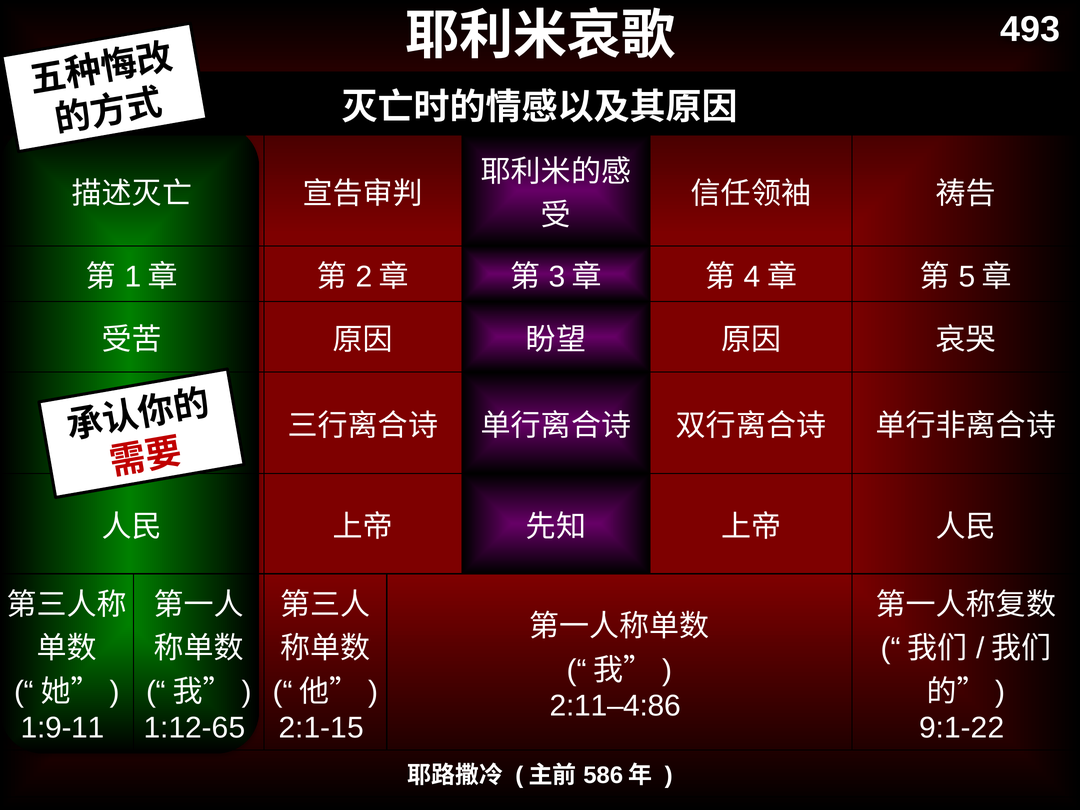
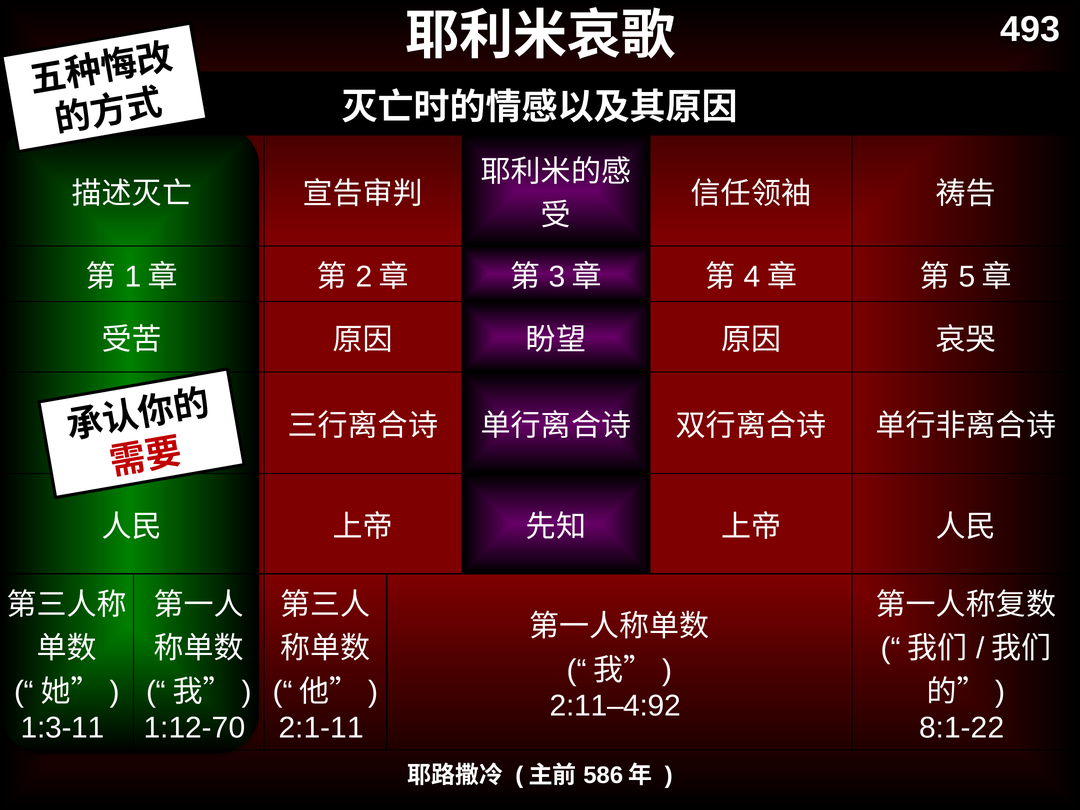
2:11–4:86: 2:11–4:86 -> 2:11–4:92 (615, 706)
1:9-11: 1:9-11 -> 1:3-11 (63, 728)
1:12-65: 1:12-65 -> 1:12-70 (194, 728)
2:1-15: 2:1-15 -> 2:1-11 (321, 728)
9:1-22: 9:1-22 -> 8:1-22 (962, 728)
